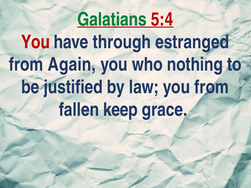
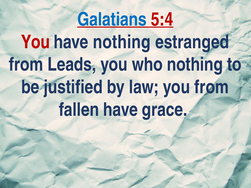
Galatians colour: green -> blue (112, 19)
have through: through -> nothing (122, 42)
Again: Again -> Leads (72, 65)
fallen keep: keep -> have (120, 110)
